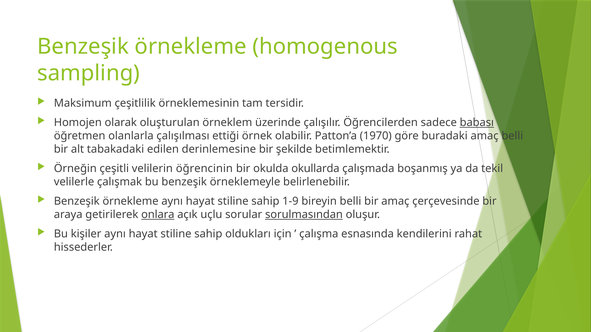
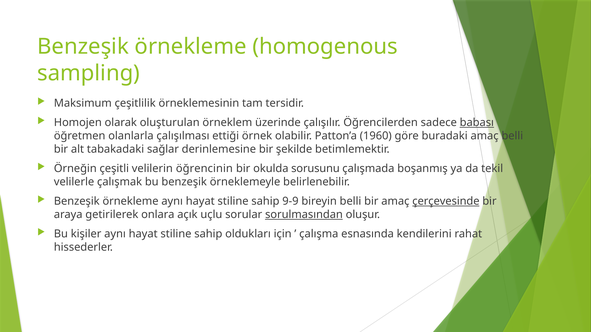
1970: 1970 -> 1960 (376, 136)
edilen: edilen -> sağlar (163, 149)
okullarda: okullarda -> sorusunu (315, 169)
1-9: 1-9 -> 9-9 (290, 201)
çerçevesinde underline: none -> present (446, 201)
onlara underline: present -> none (158, 215)
